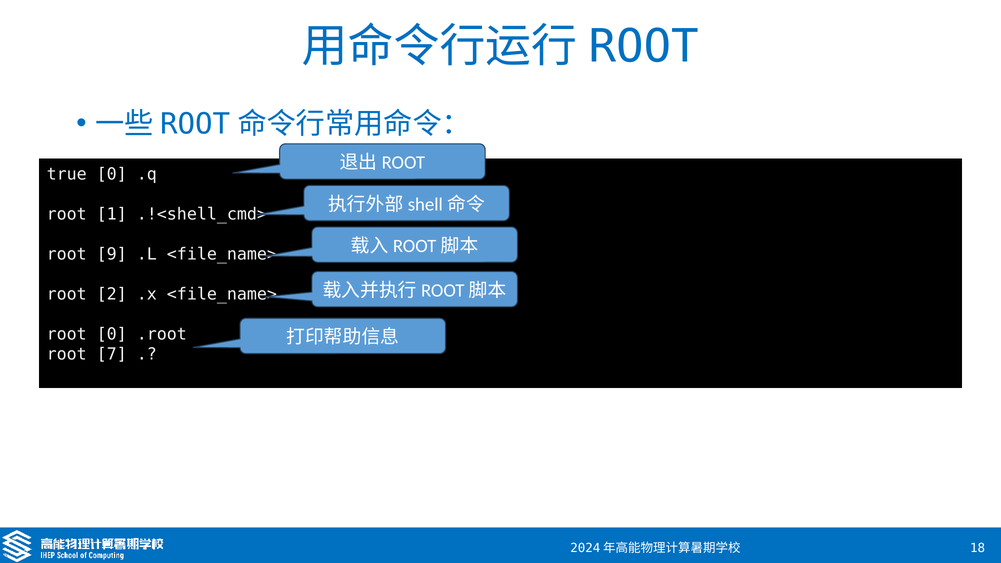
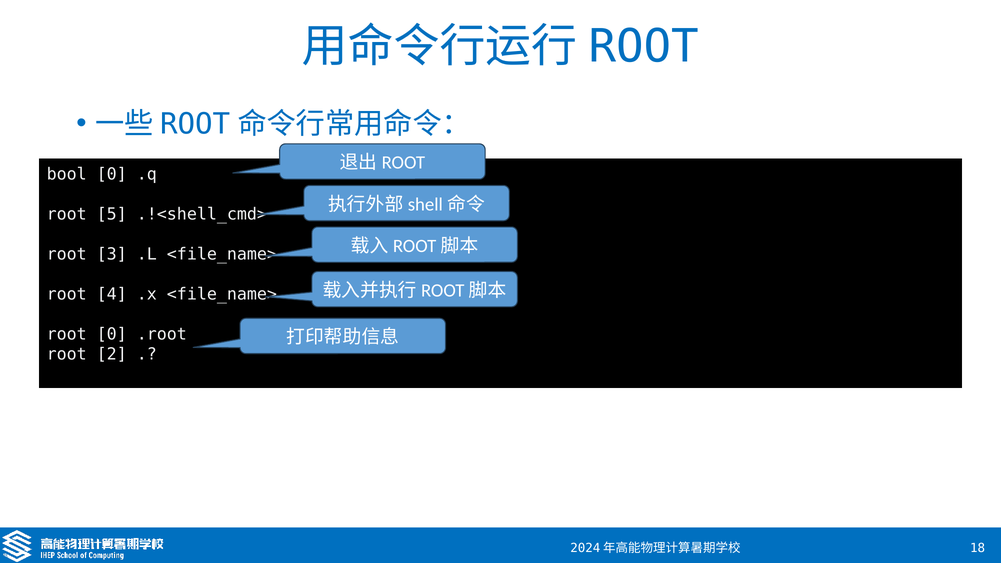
true: true -> bool (67, 174)
1: 1 -> 5 (112, 214)
9: 9 -> 3 (112, 254)
2: 2 -> 4 (112, 294)
7: 7 -> 2 (112, 354)
